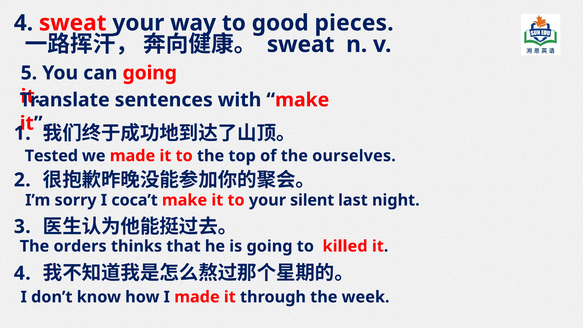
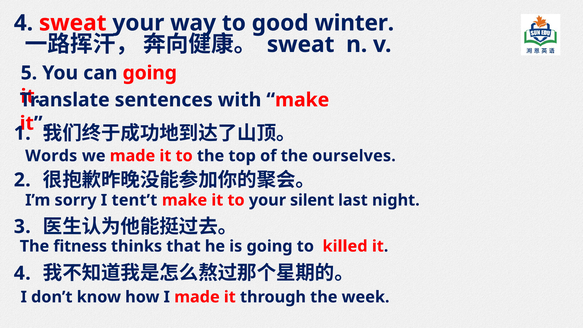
pieces: pieces -> winter (354, 23)
Tested: Tested -> Words (51, 156)
coca’t: coca’t -> tent’t (134, 200)
orders: orders -> fitness (80, 246)
